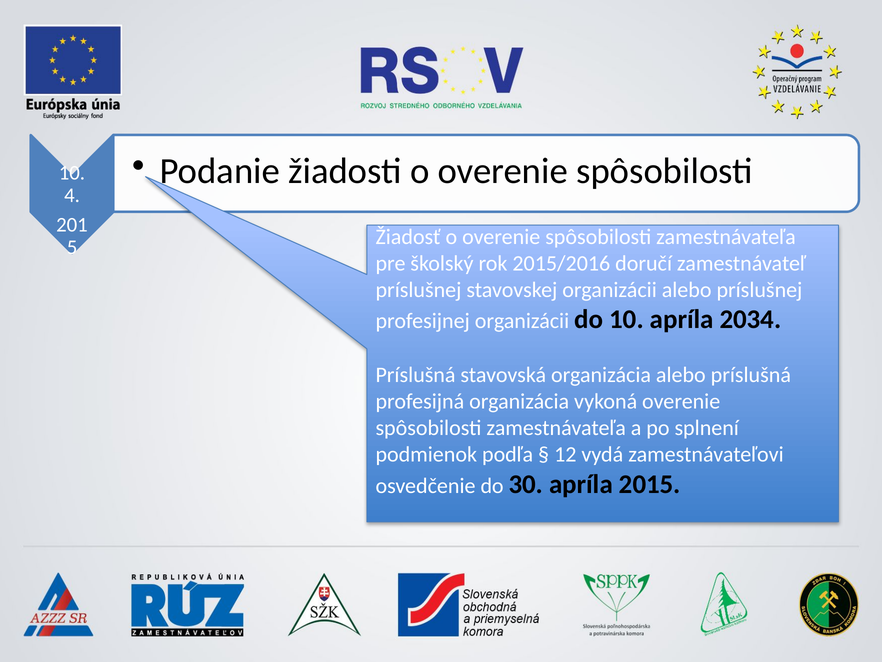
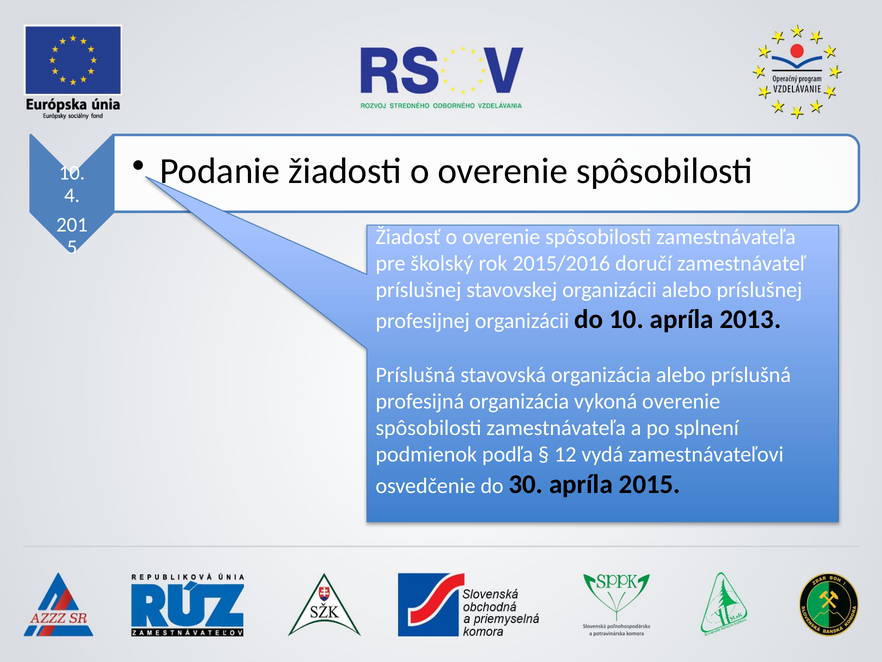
2034: 2034 -> 2013 (750, 319)
